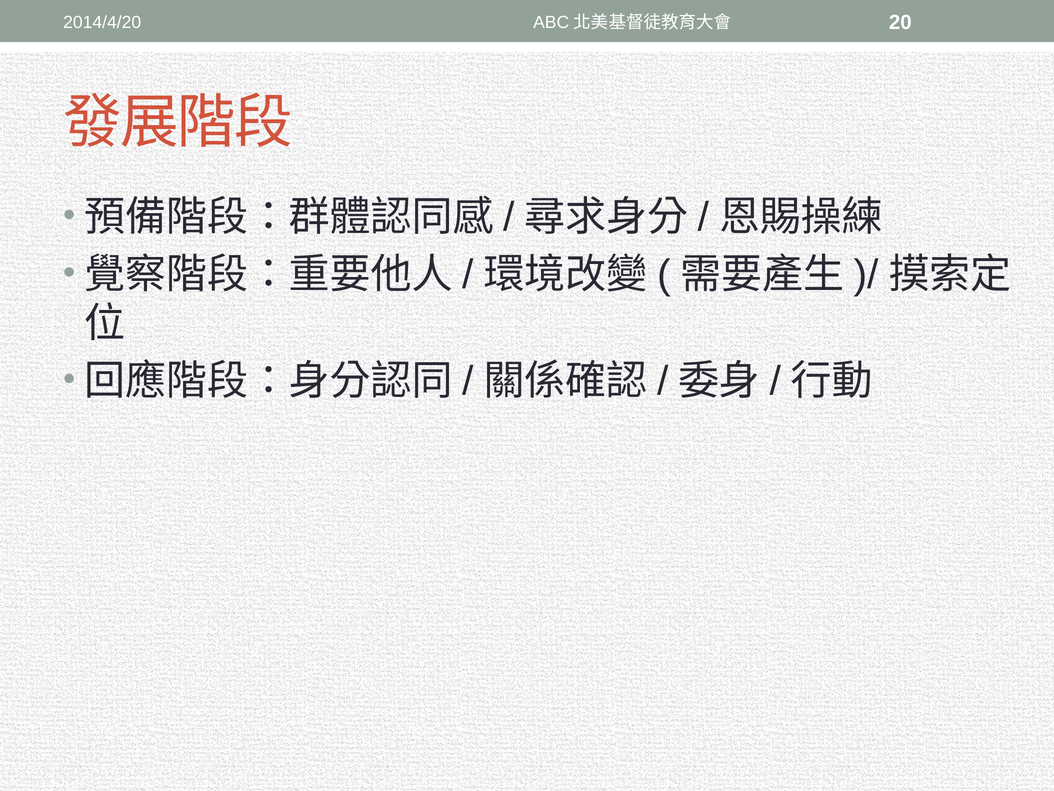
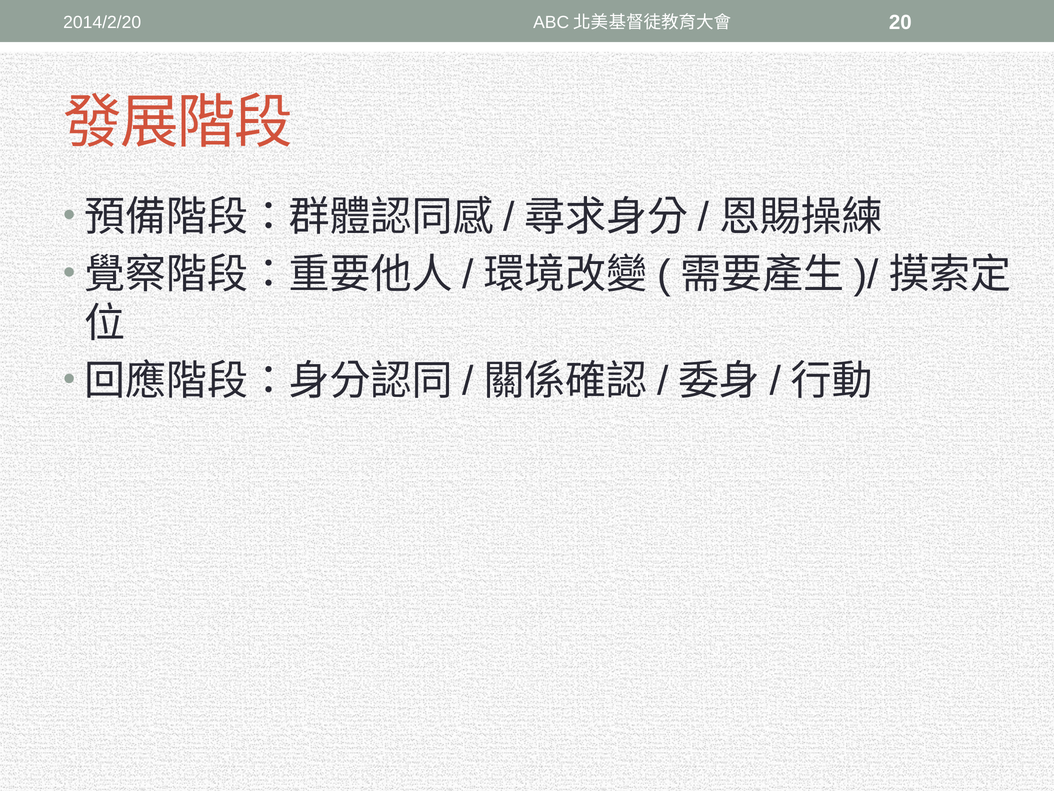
2014/4/20: 2014/4/20 -> 2014/2/20 (102, 22)
